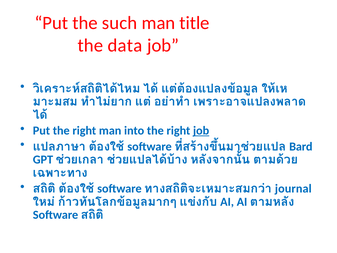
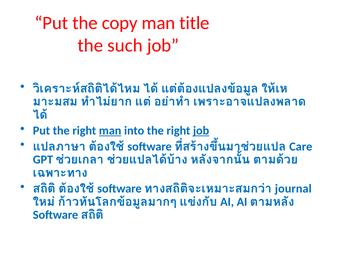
such: such -> copy (120, 23)
data: data -> such (125, 45)
man underline: none -> present (110, 131)
Bard: Bard -> Care (301, 146)
